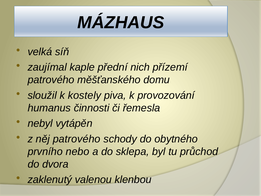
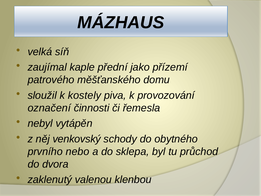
nich: nich -> jako (140, 67)
humanus: humanus -> označení (49, 108)
něj patrového: patrového -> venkovský (77, 139)
